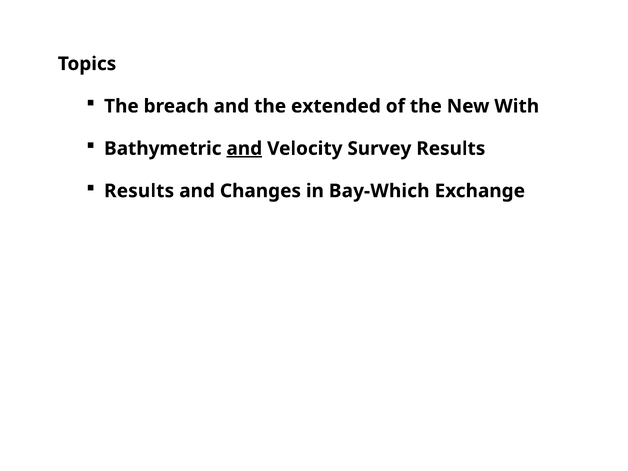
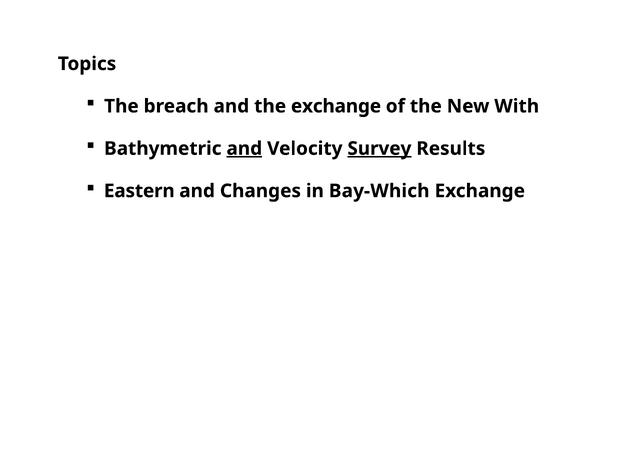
the extended: extended -> exchange (336, 106)
Survey underline: none -> present (379, 149)
Results: Results -> Eastern (139, 191)
